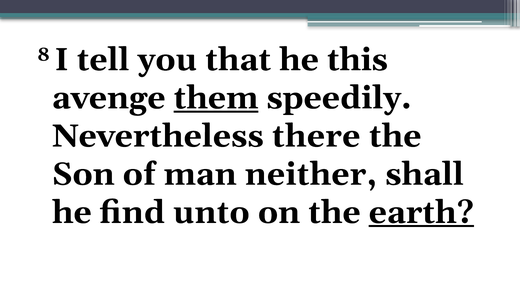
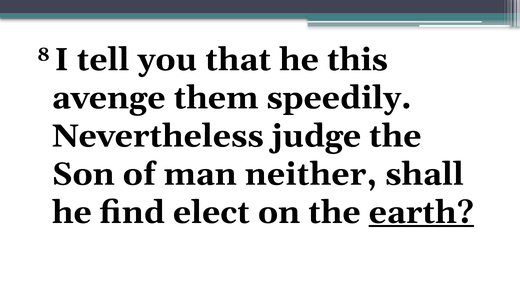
them underline: present -> none (216, 98)
there: there -> judge (316, 136)
unto: unto -> elect (211, 212)
